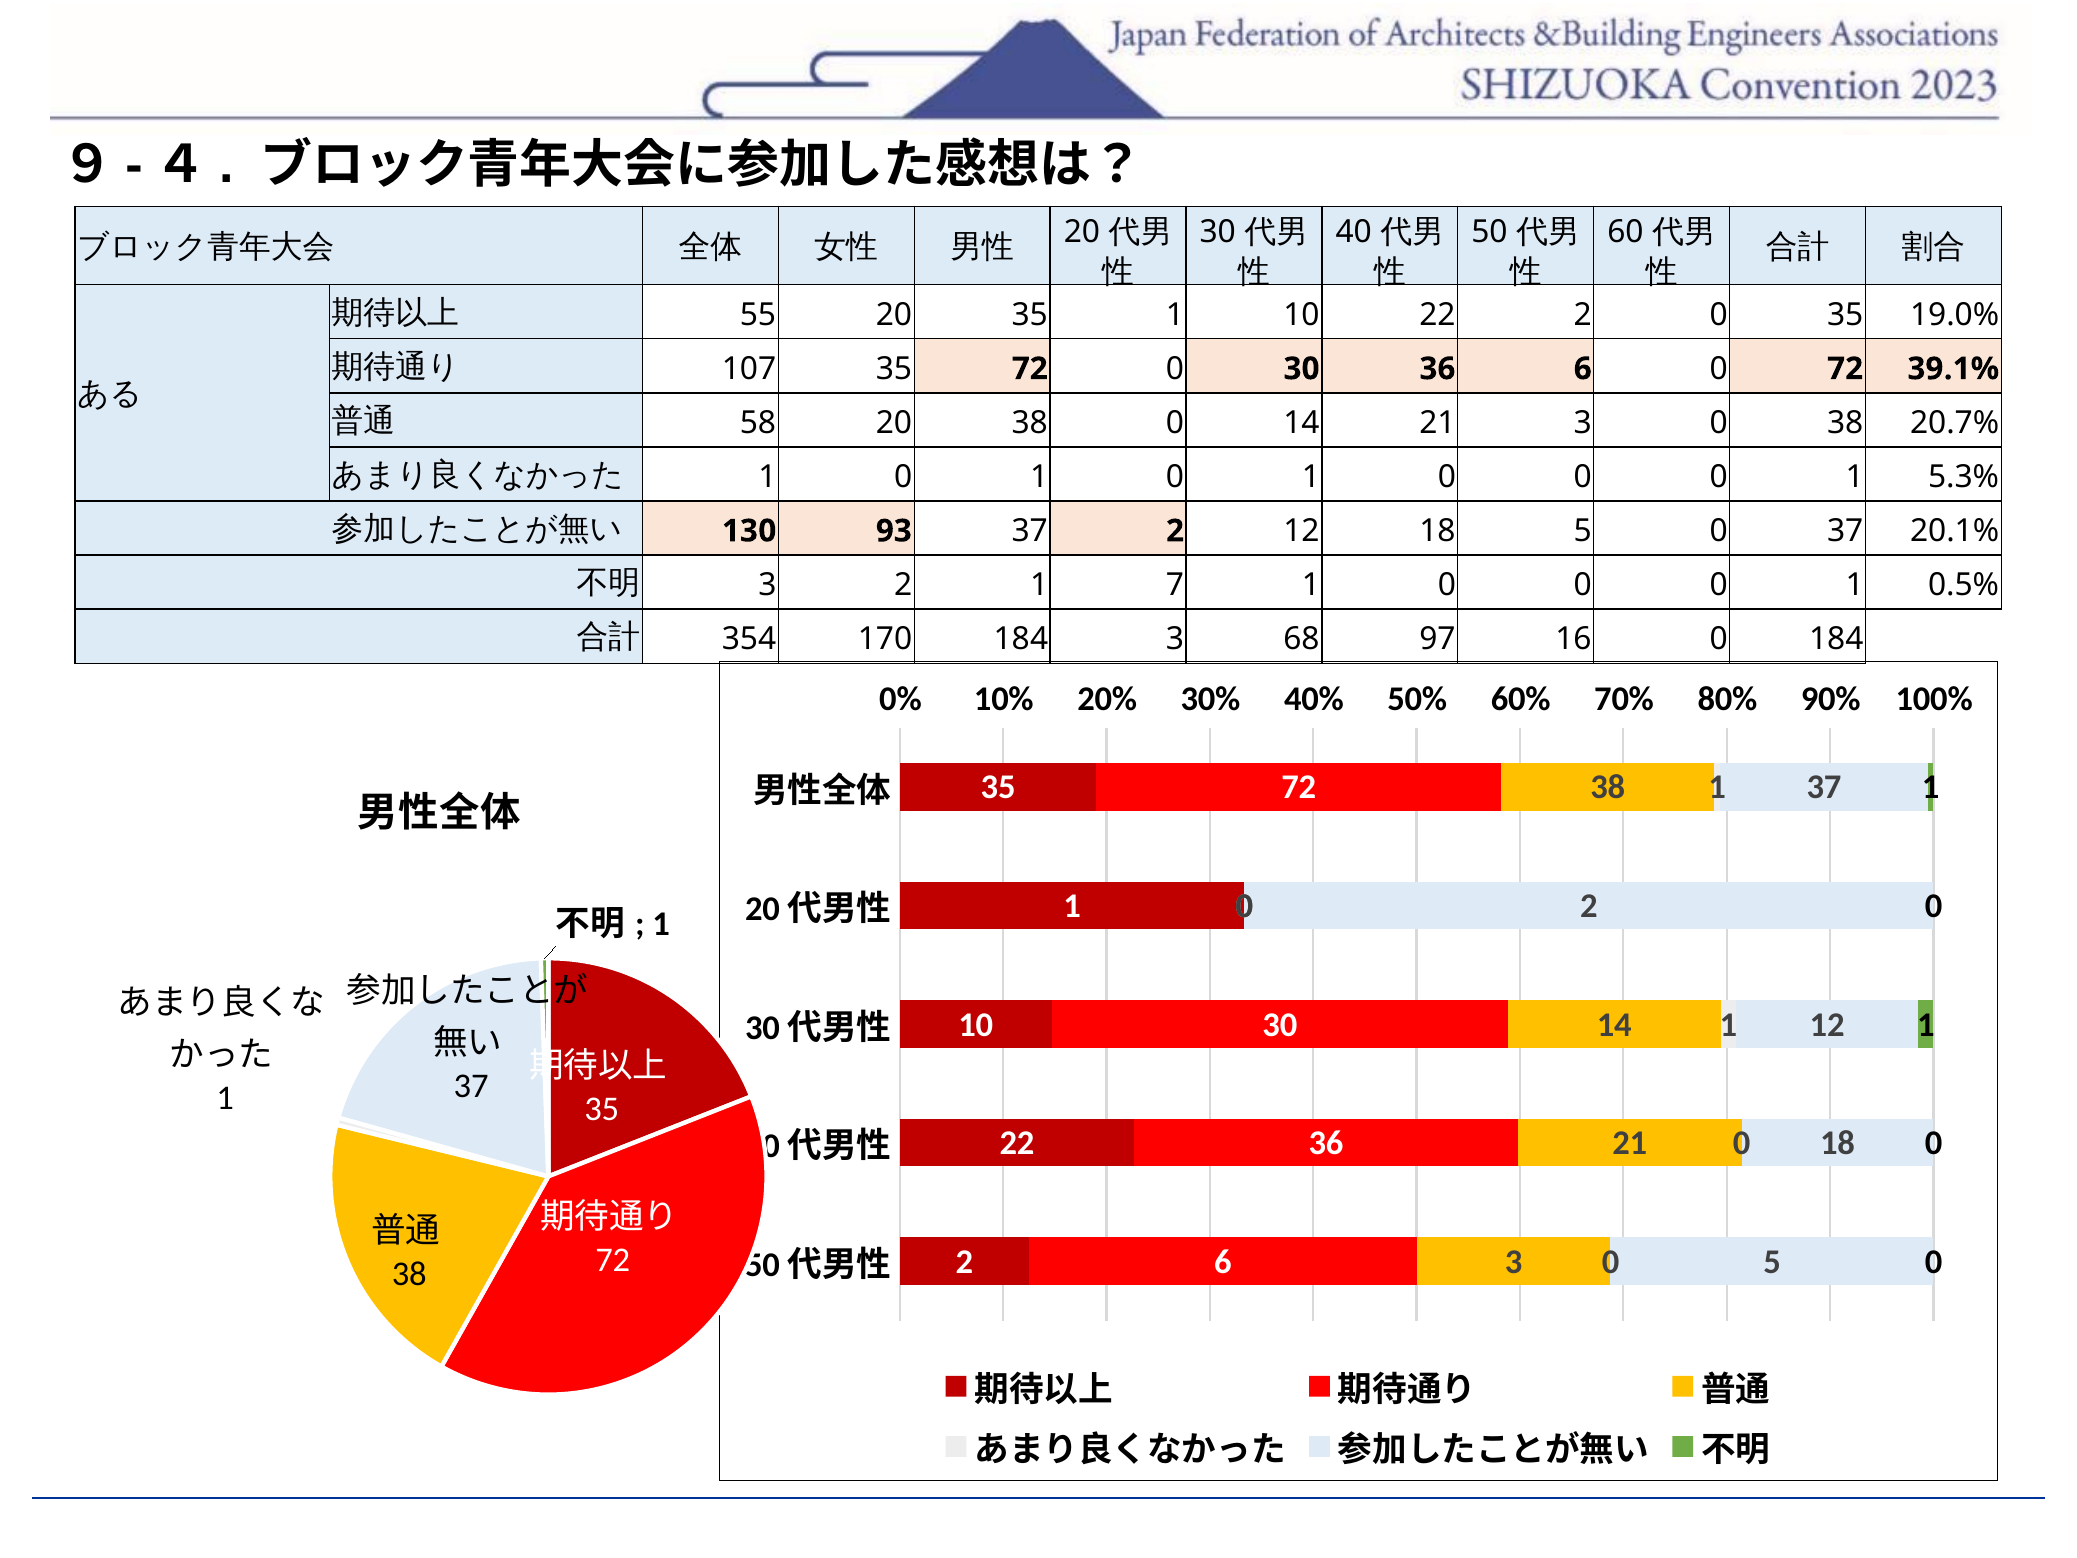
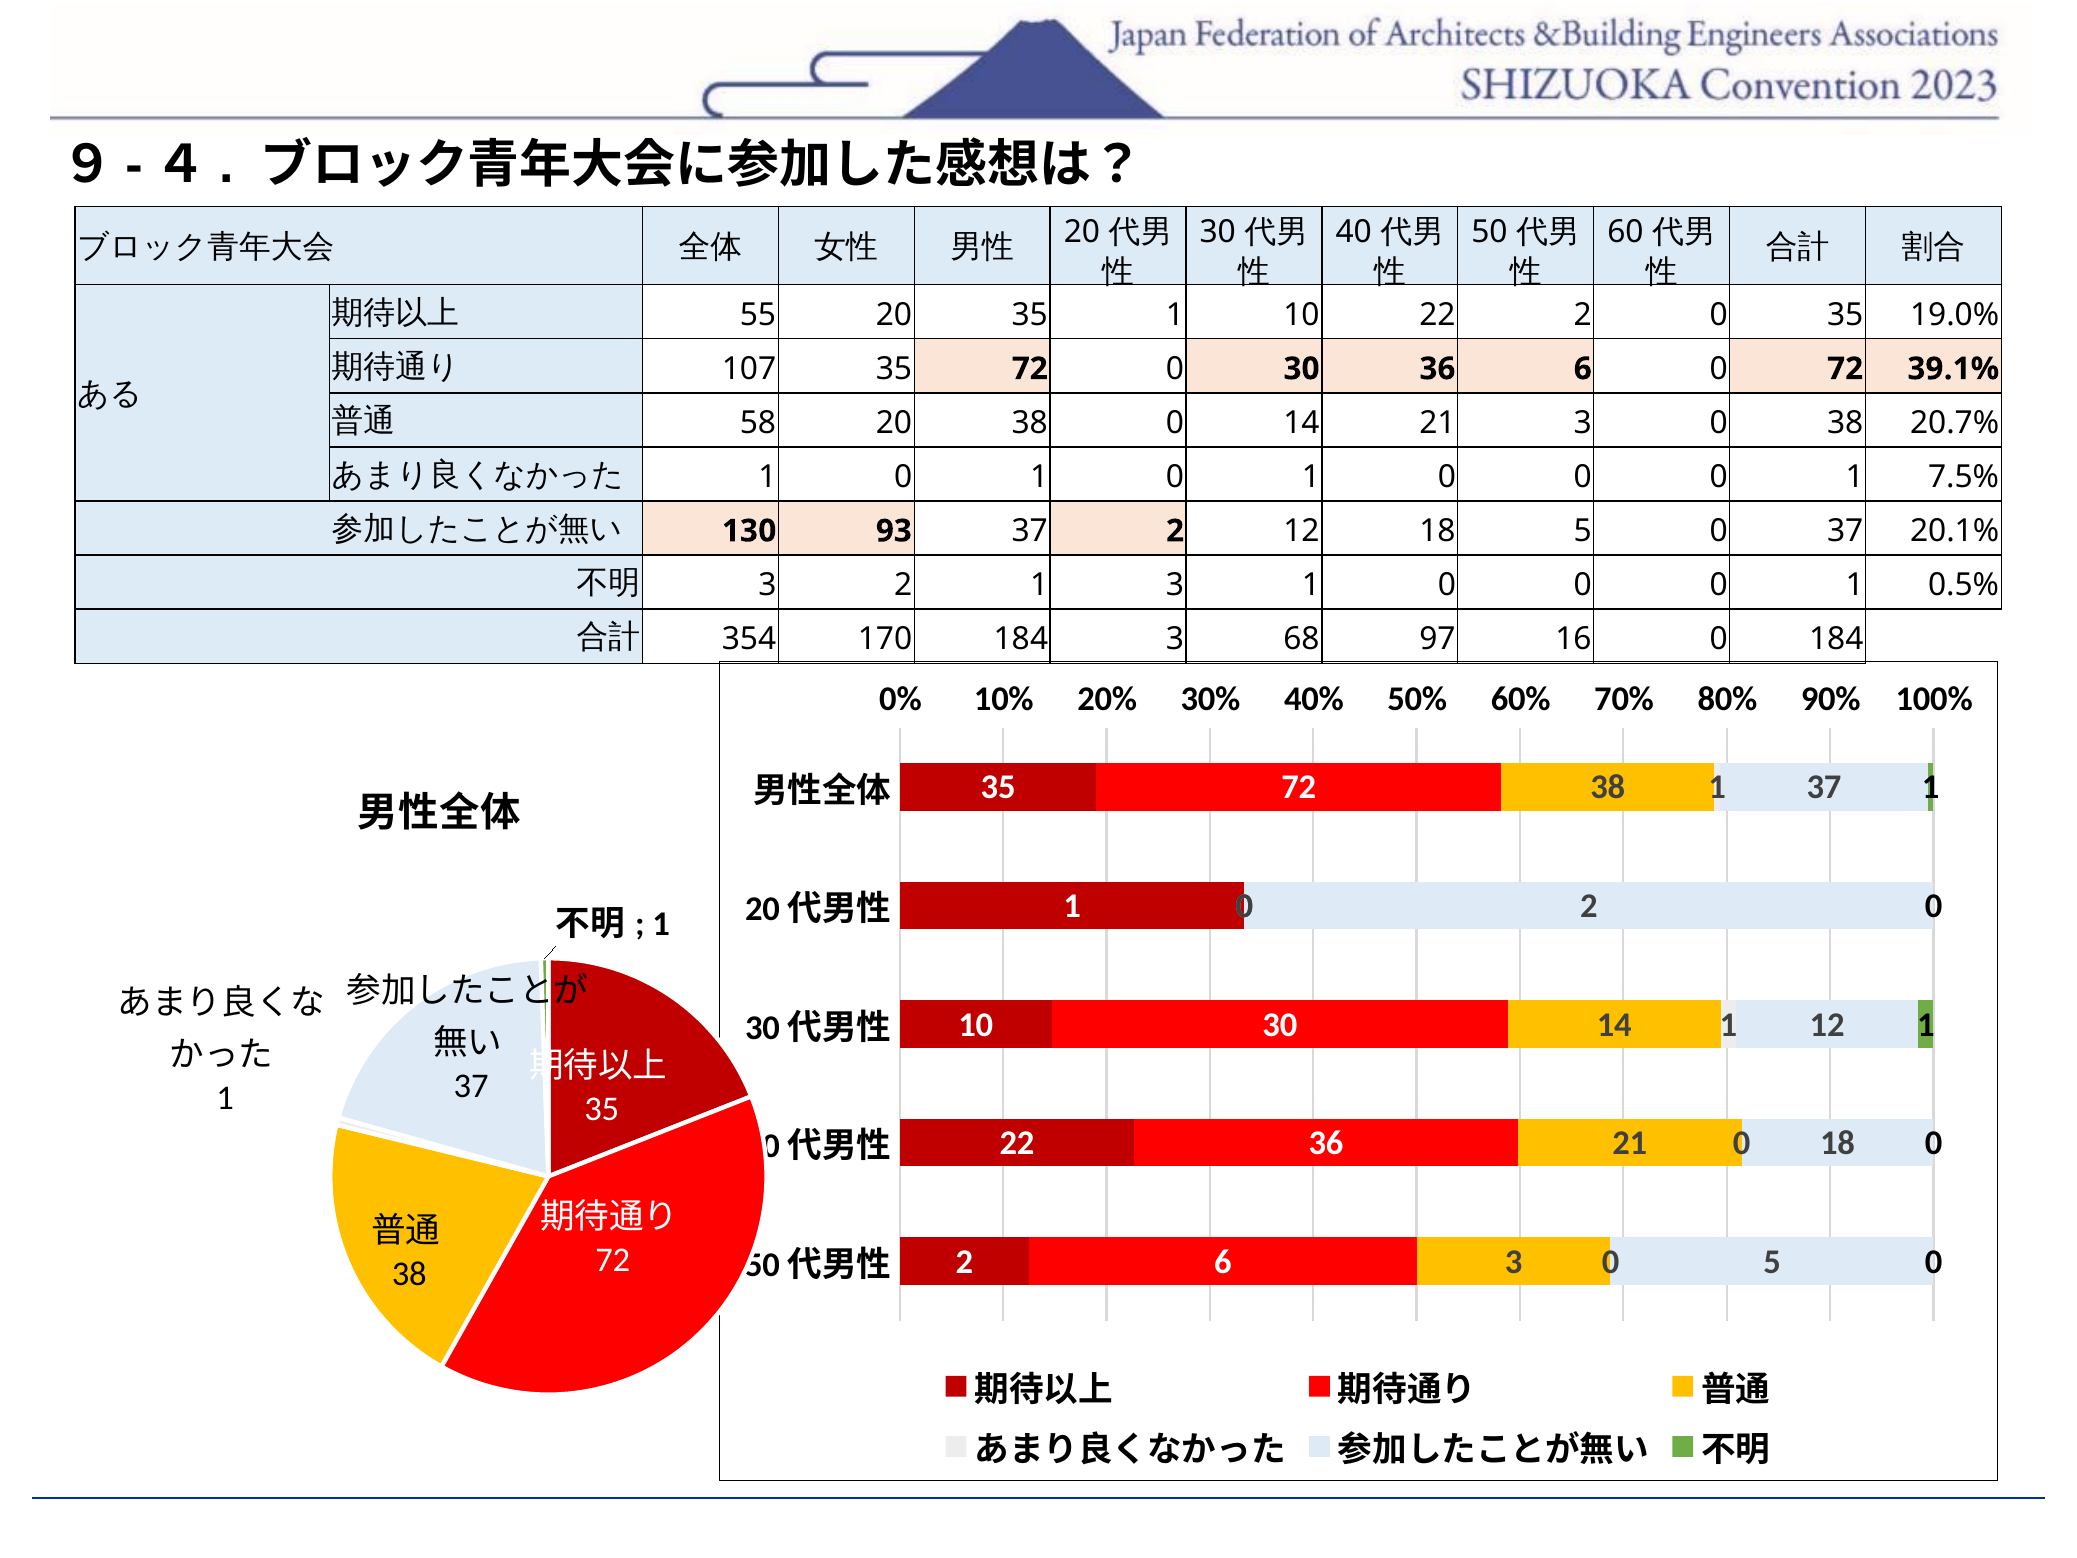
5.3%: 5.3% -> 7.5% (1964, 477)
1 7: 7 -> 3 (1175, 585)
